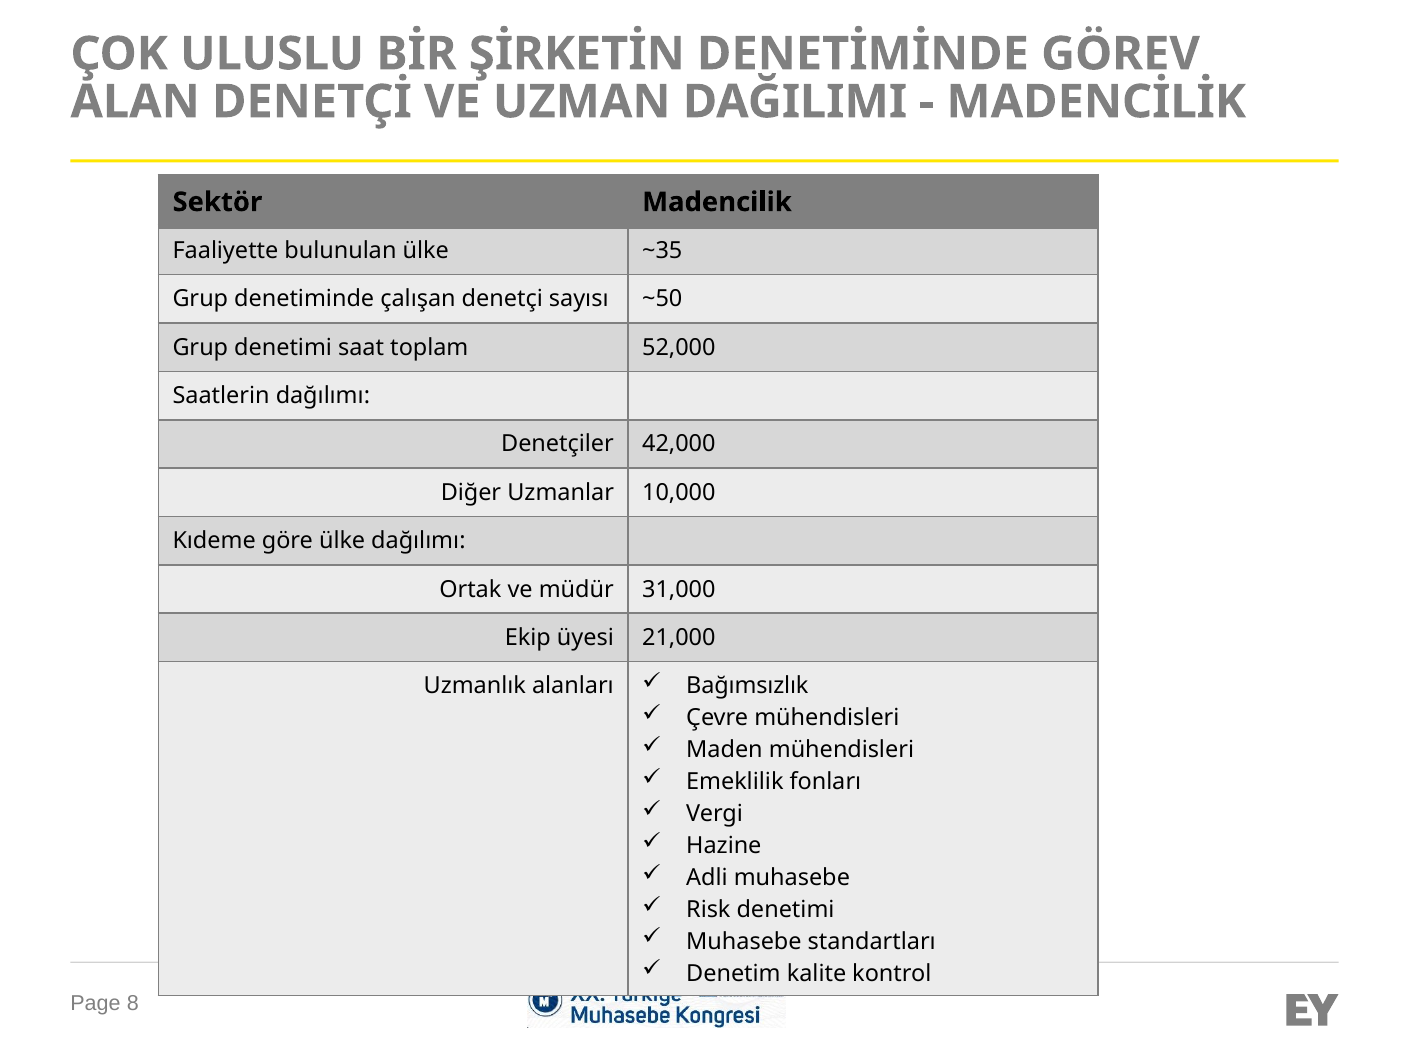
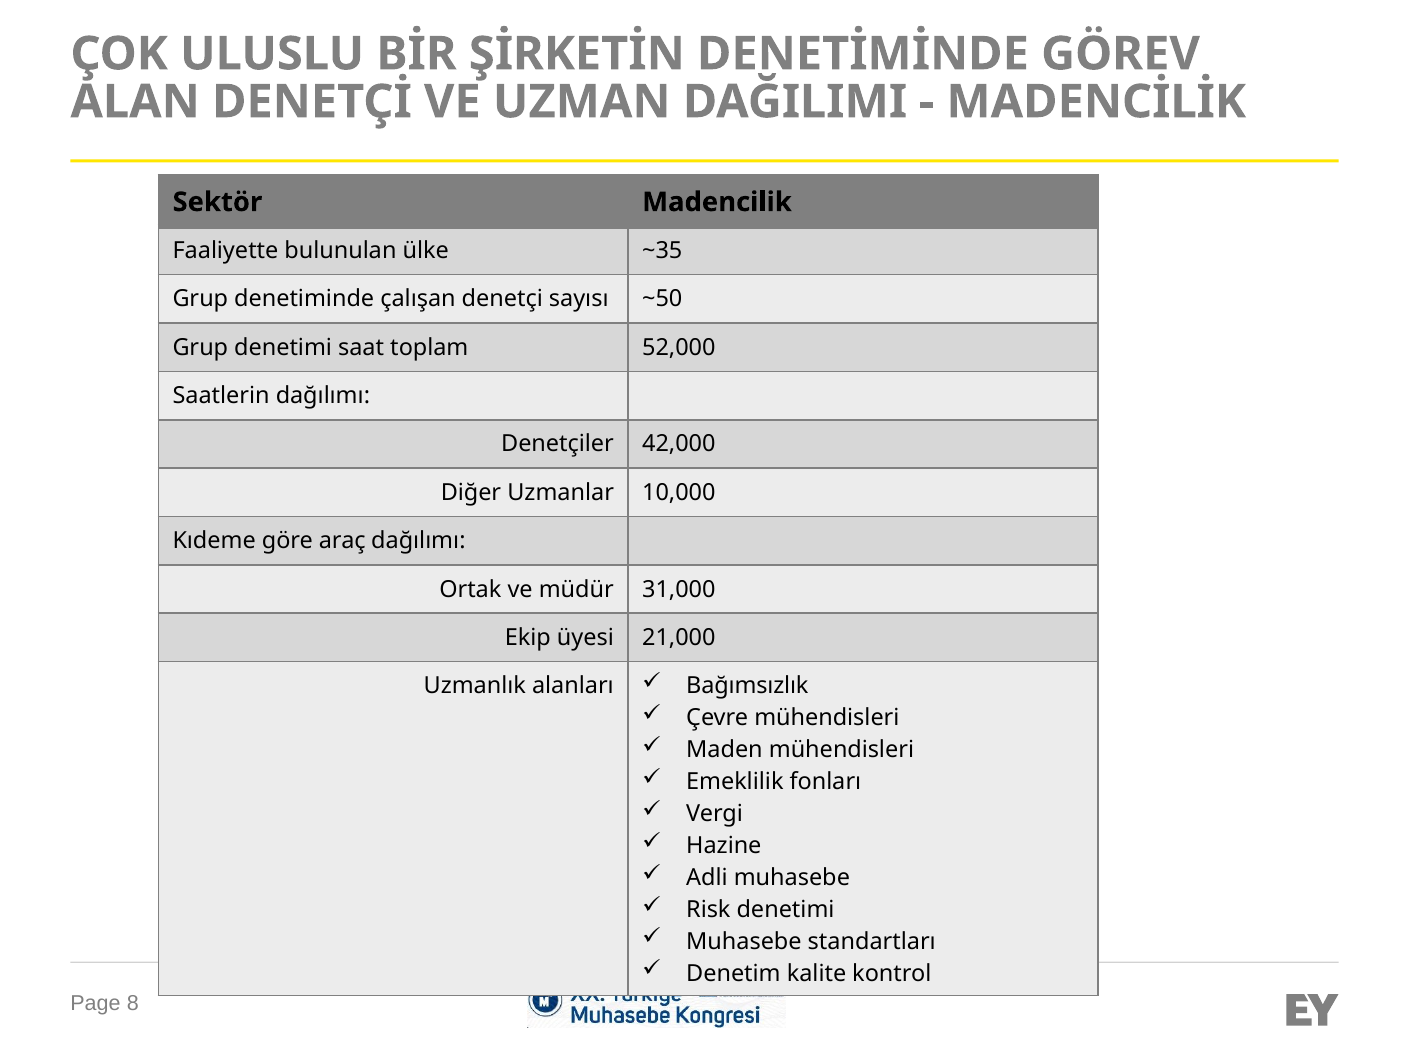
göre ülke: ülke -> araç (342, 541)
